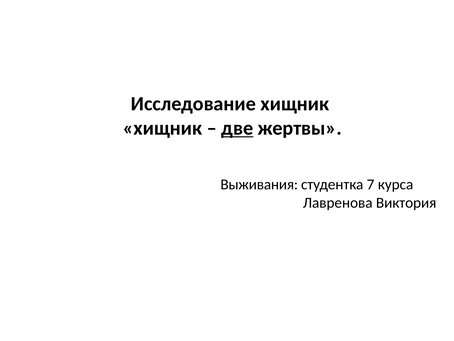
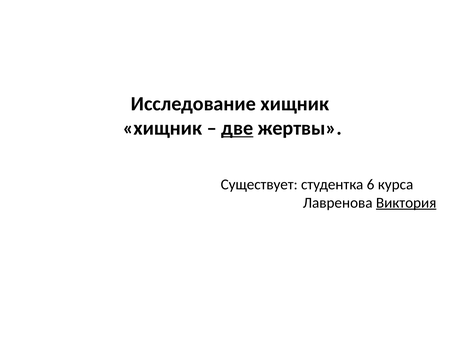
Выживания: Выживания -> Существует (259, 184)
7: 7 -> 6 (371, 184)
Виктория underline: none -> present (406, 202)
